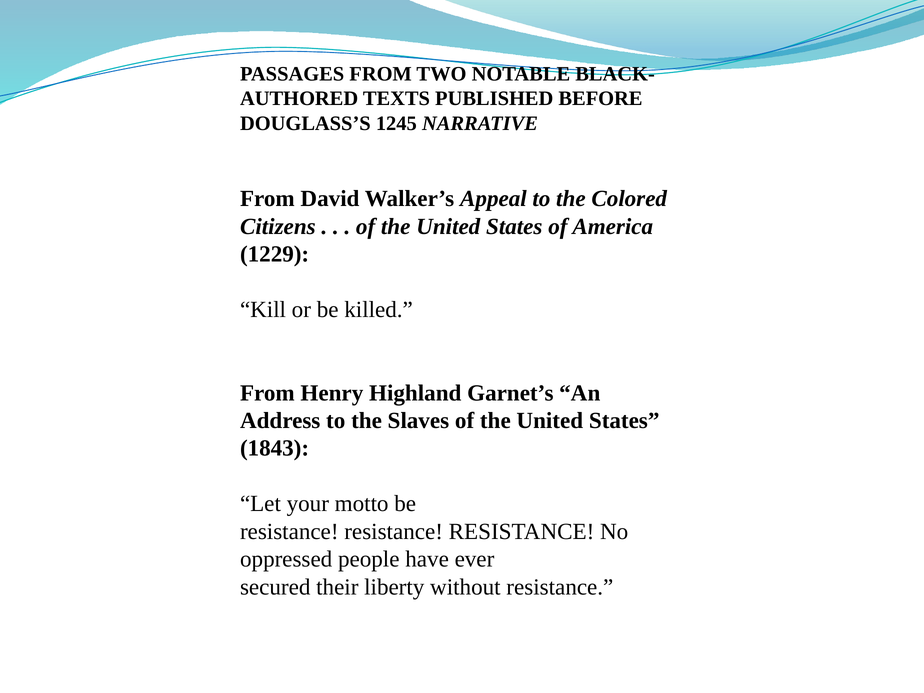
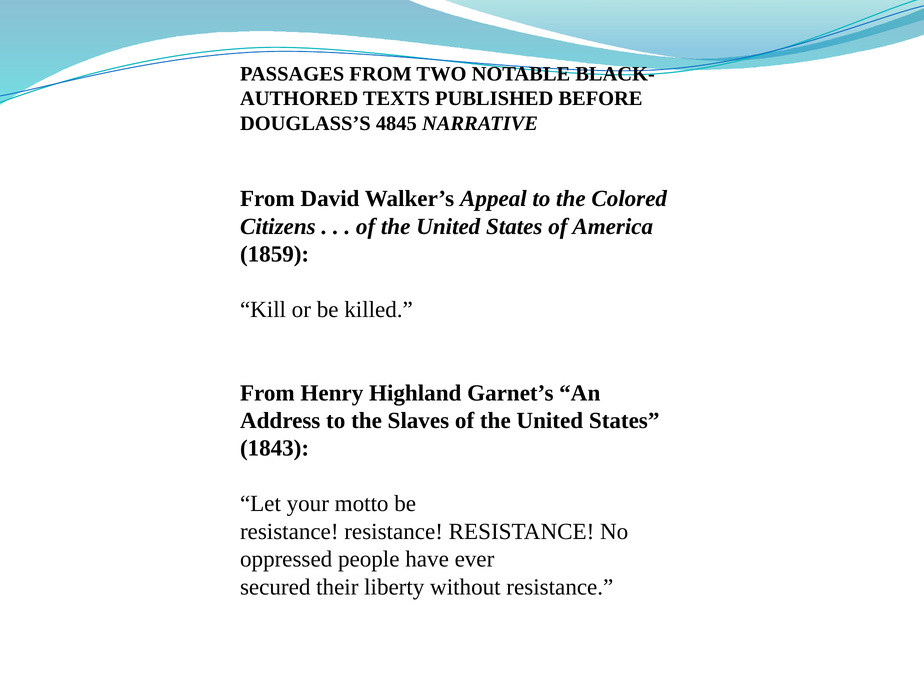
1245: 1245 -> 4845 (396, 123)
1229: 1229 -> 1859 (275, 254)
